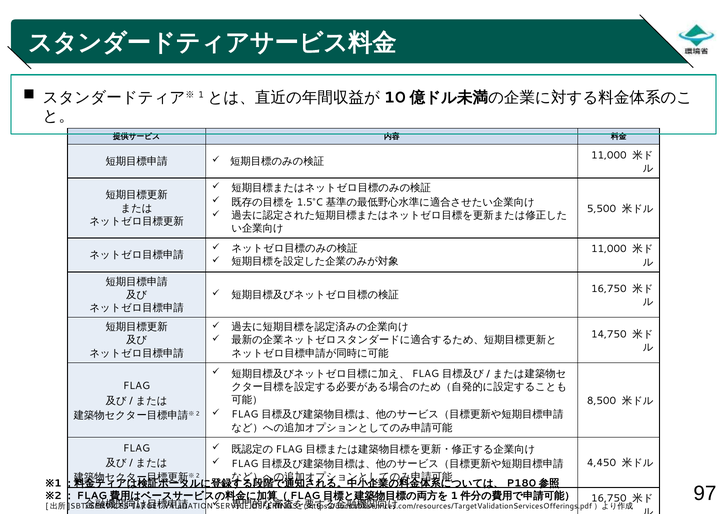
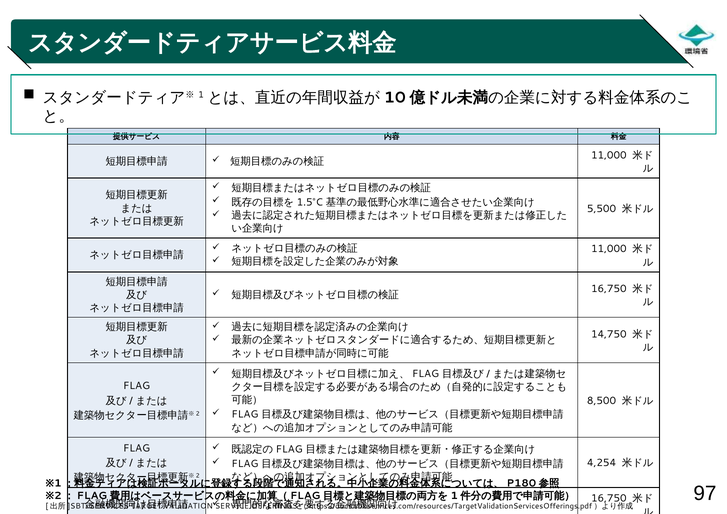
4,450: 4,450 -> 4,254 (602, 463)
